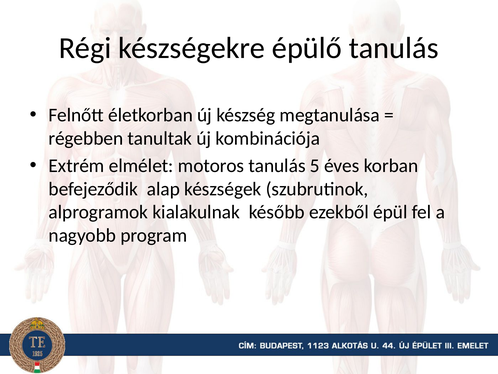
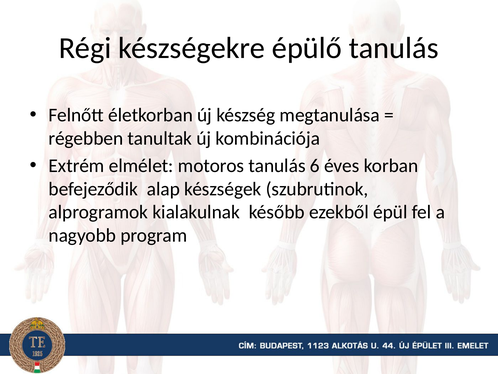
5: 5 -> 6 (315, 165)
